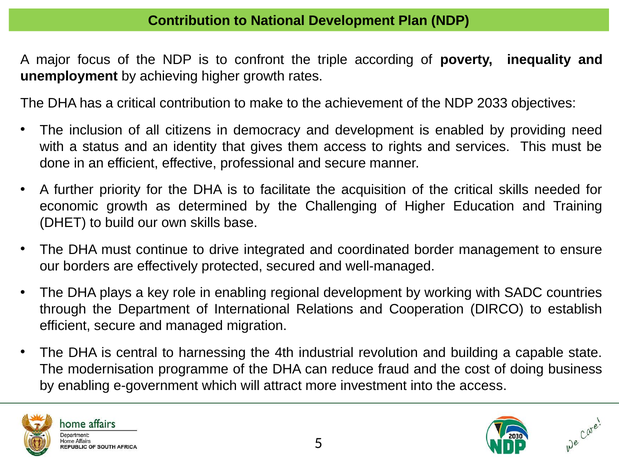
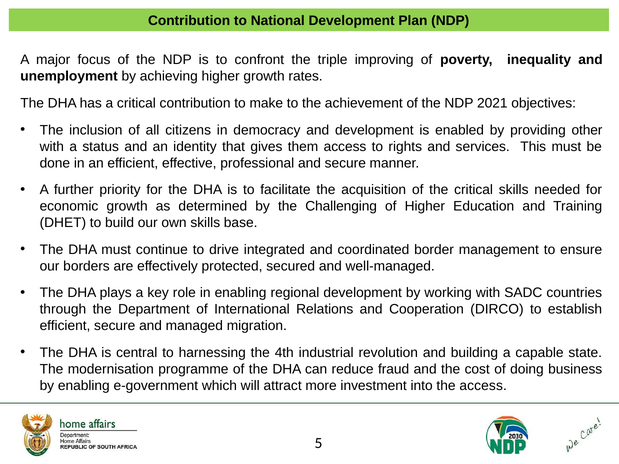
according: according -> improving (384, 60)
2033: 2033 -> 2021 (492, 103)
need: need -> other (587, 130)
